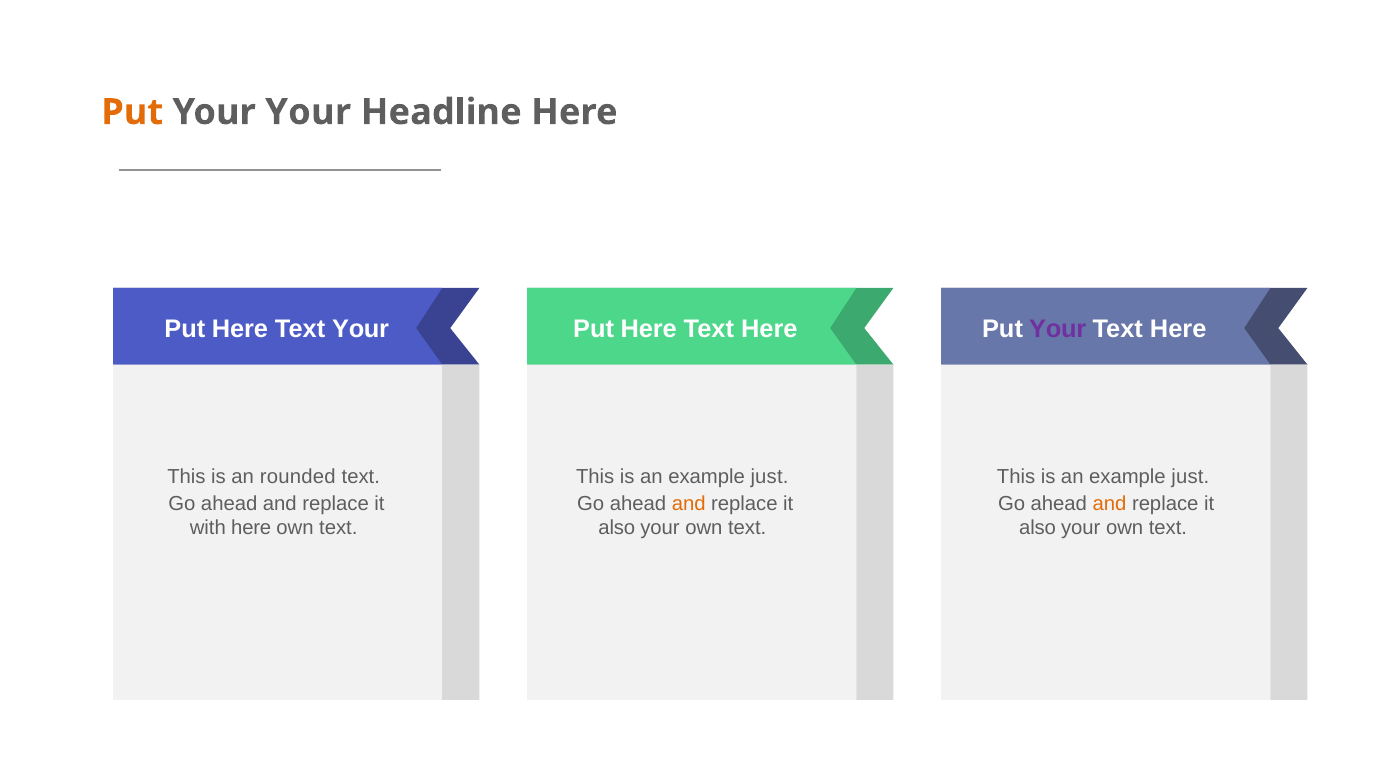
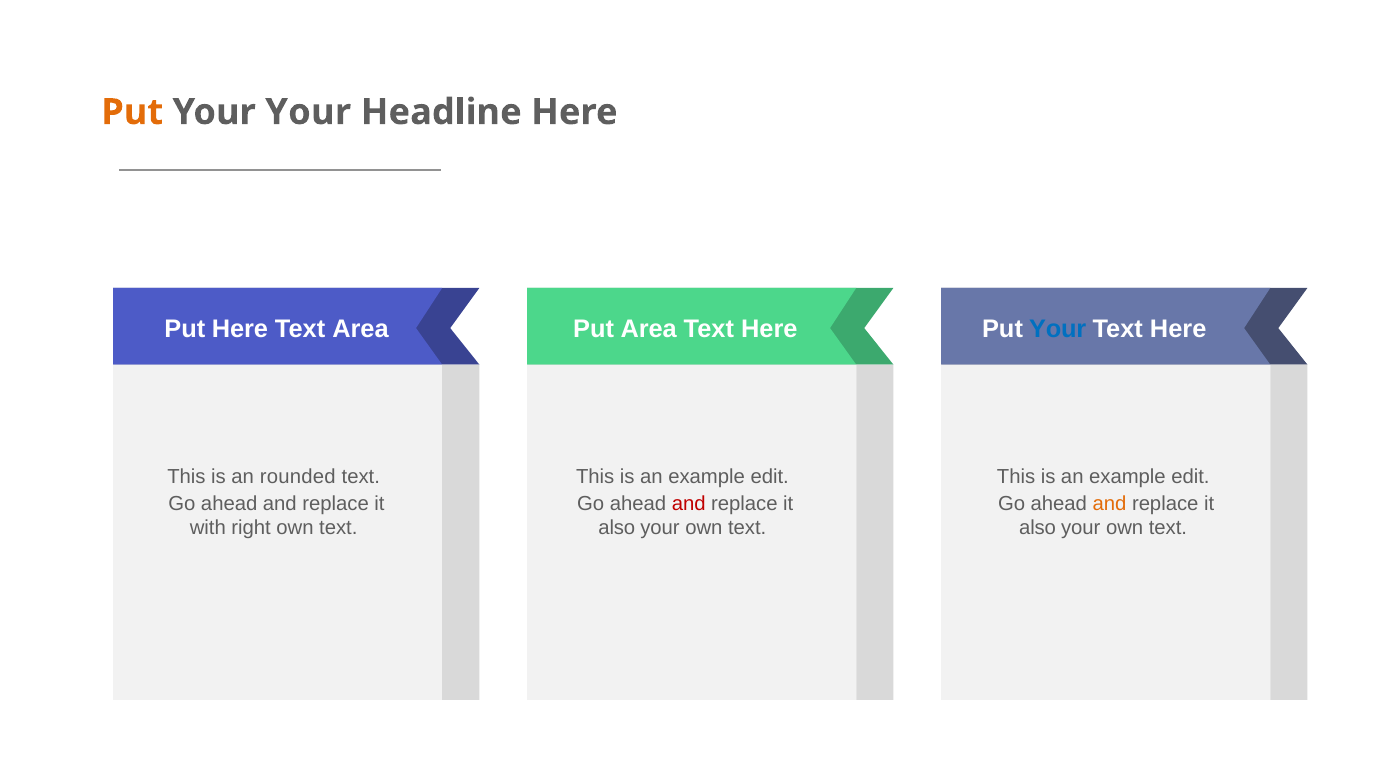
Text Your: Your -> Area (360, 329)
Here: Here -> Area (649, 329)
Your colour: purple -> blue (1058, 329)
just: just -> edit (770, 477)
just: just -> edit (1190, 477)
and colour: orange -> red (689, 504)
with here: here -> right (251, 528)
